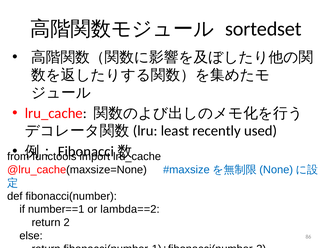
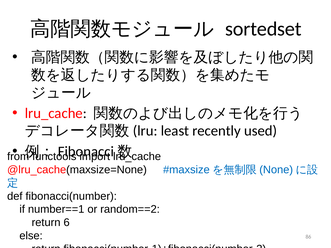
lambda==2: lambda==2 -> random==2 (130, 210)
2: 2 -> 6 (67, 223)
